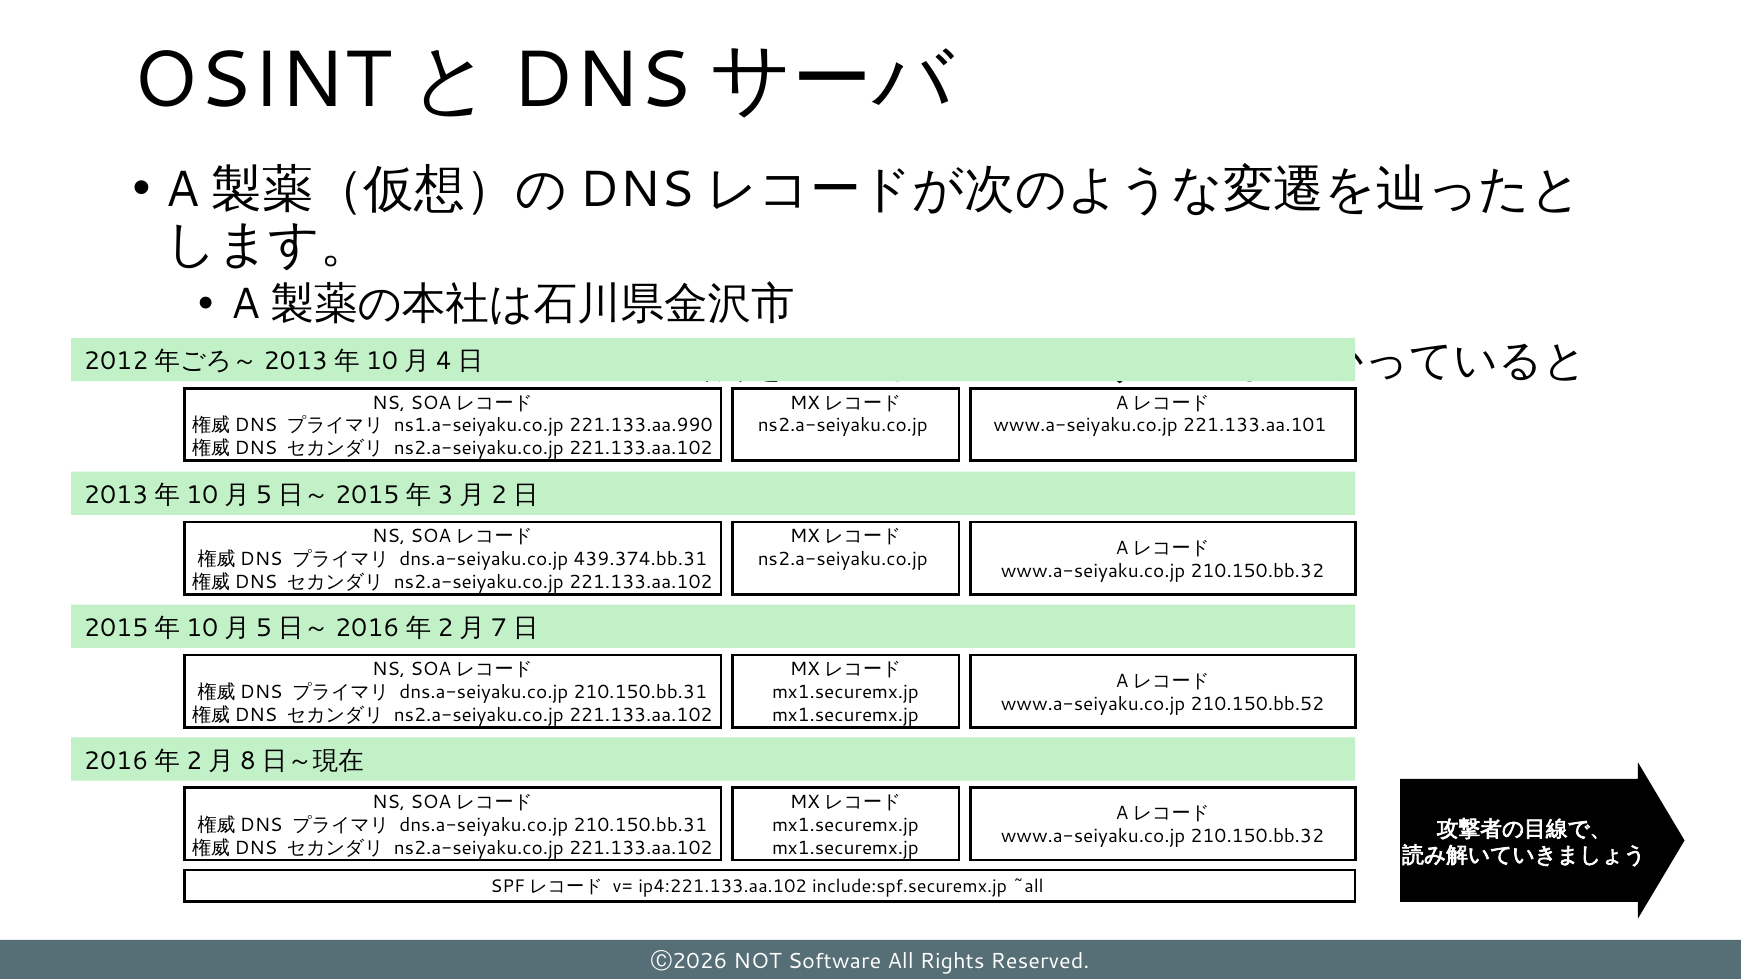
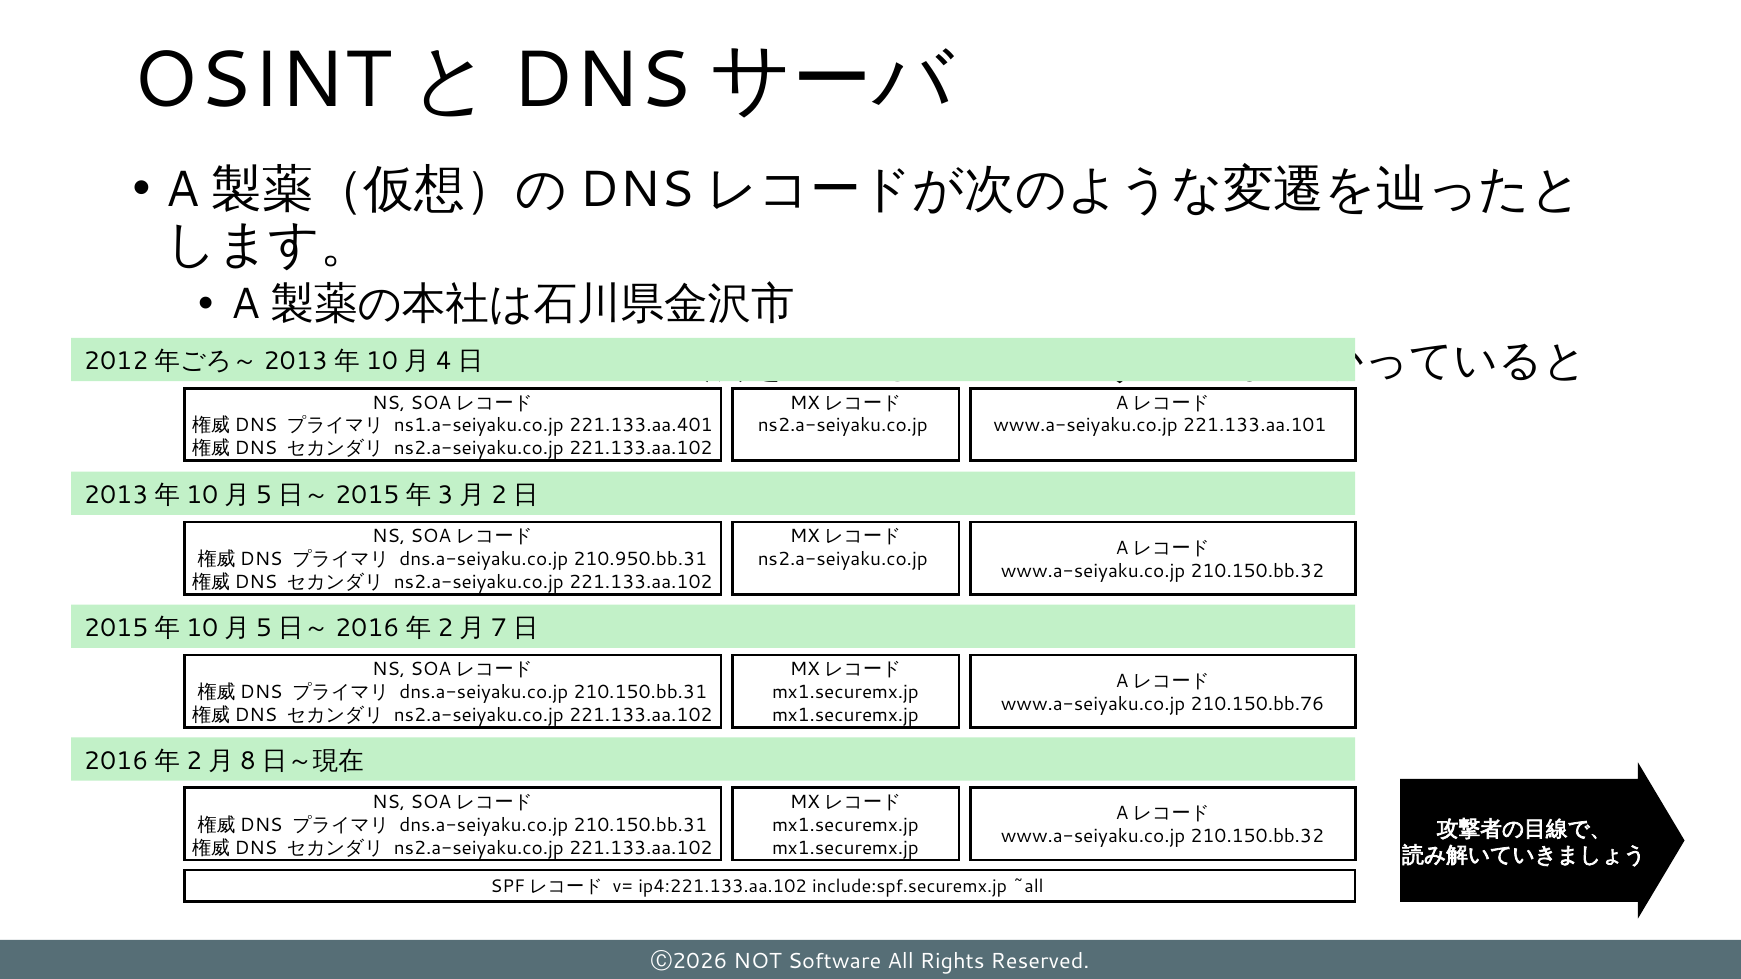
221.133.aa.990: 221.133.aa.990 -> 221.133.aa.401 (641, 426)
439.374.bb.31: 439.374.bb.31 -> 210.950.bb.31 (640, 560)
210.150.bb.52: 210.150.bb.52 -> 210.150.bb.76 (1257, 704)
